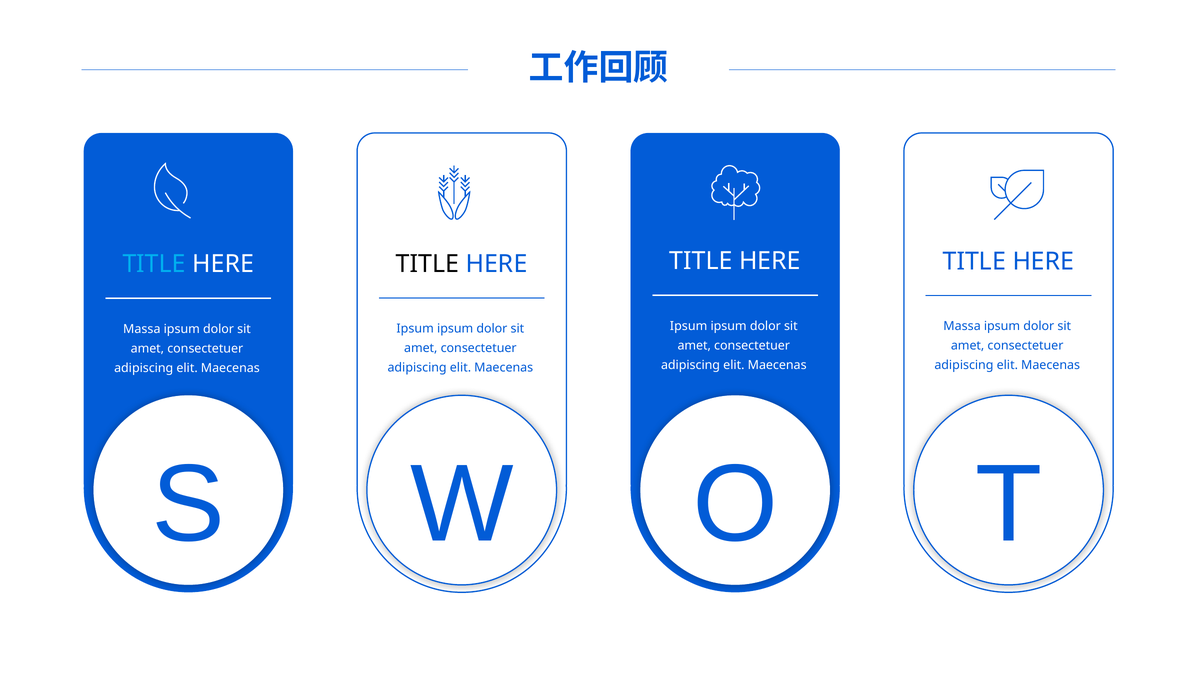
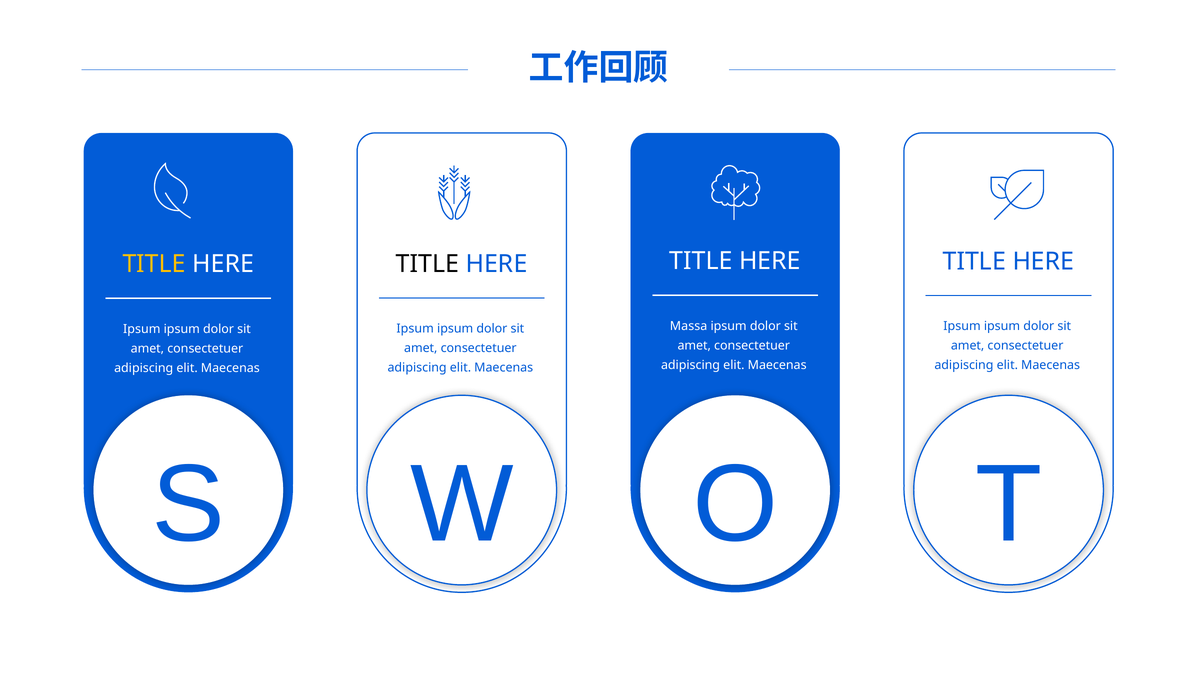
TITLE colour: light blue -> yellow (154, 264)
Ipsum: Ipsum -> Massa (689, 326)
Massa: Massa -> Ipsum (962, 326)
Massa: Massa -> Ipsum (142, 329)
